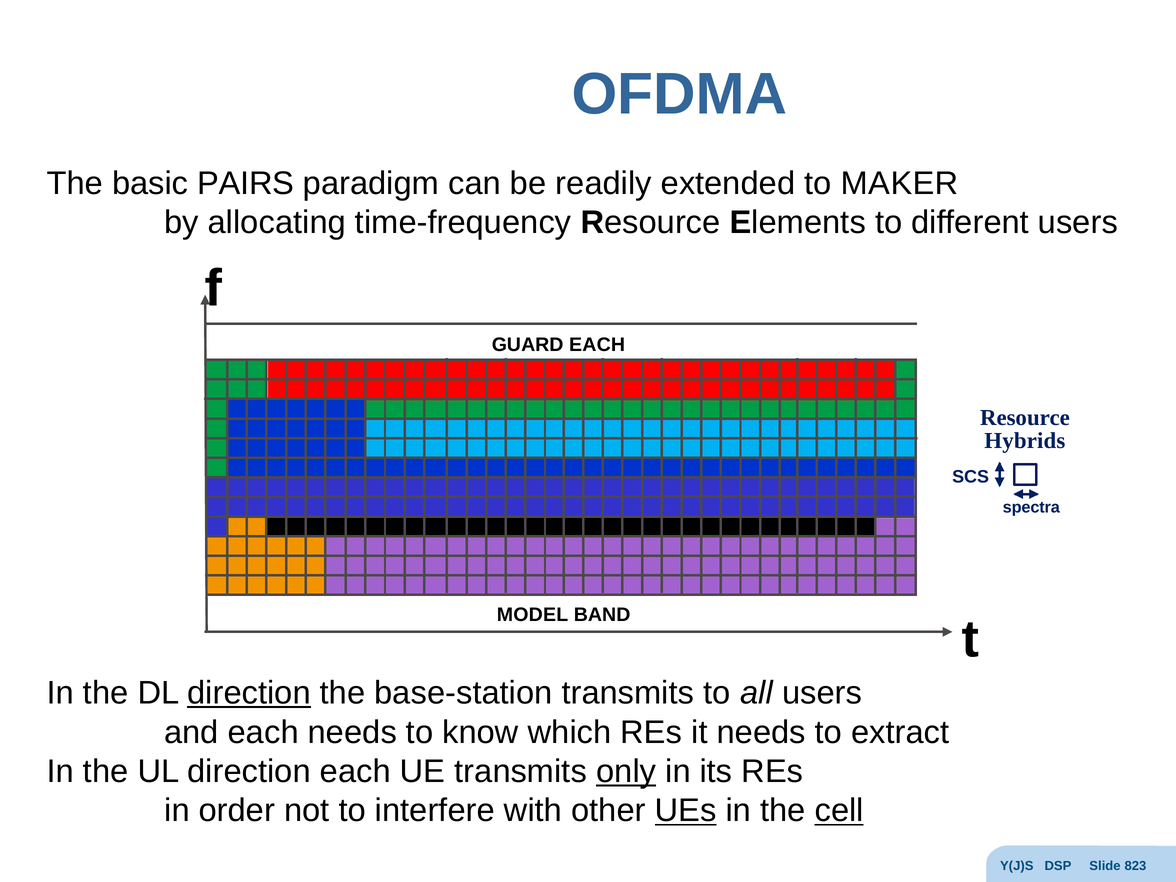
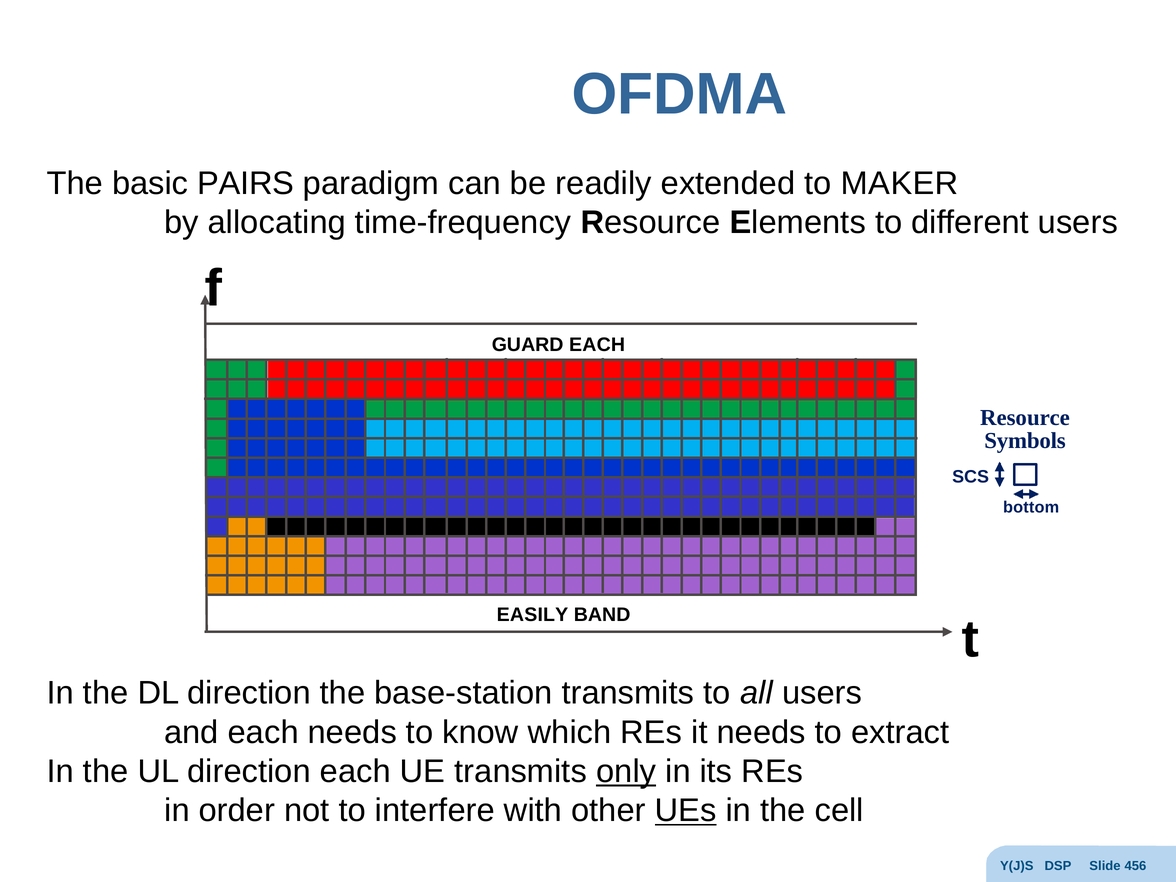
Hybrids: Hybrids -> Symbols (1025, 441)
spectra: spectra -> bottom (1031, 507)
MODEL: MODEL -> EASILY (533, 615)
direction underline: present -> none (249, 693)
cell underline: present -> none (839, 811)
823: 823 -> 456 (1135, 866)
